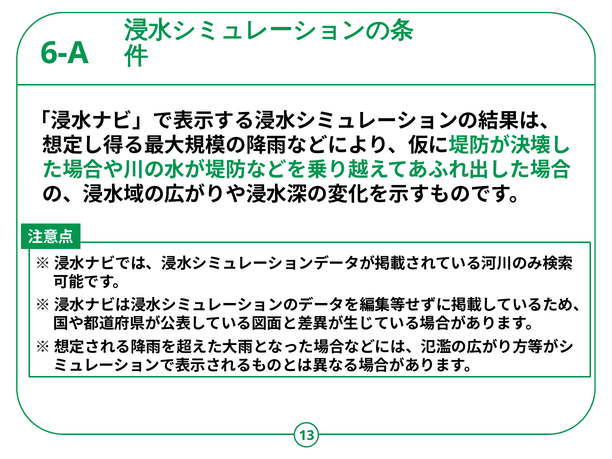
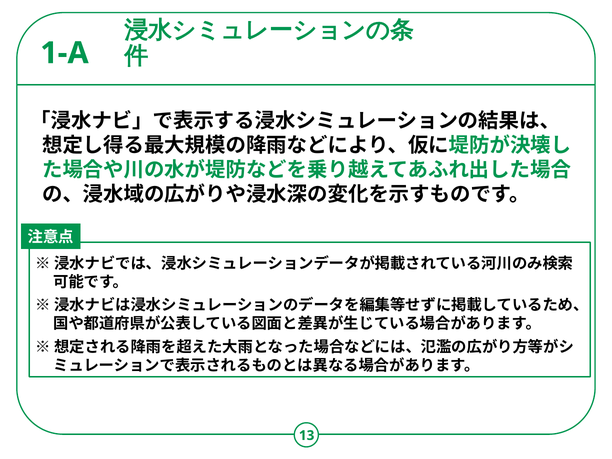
6-A: 6-A -> 1-A (64, 53)
